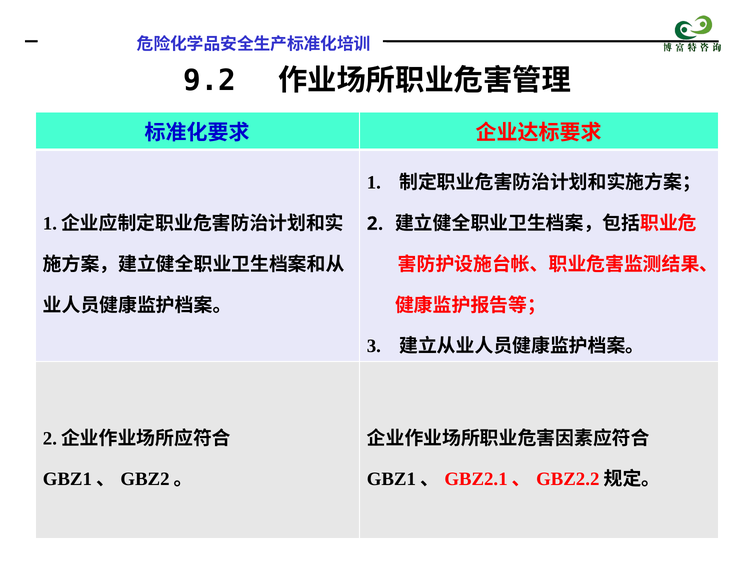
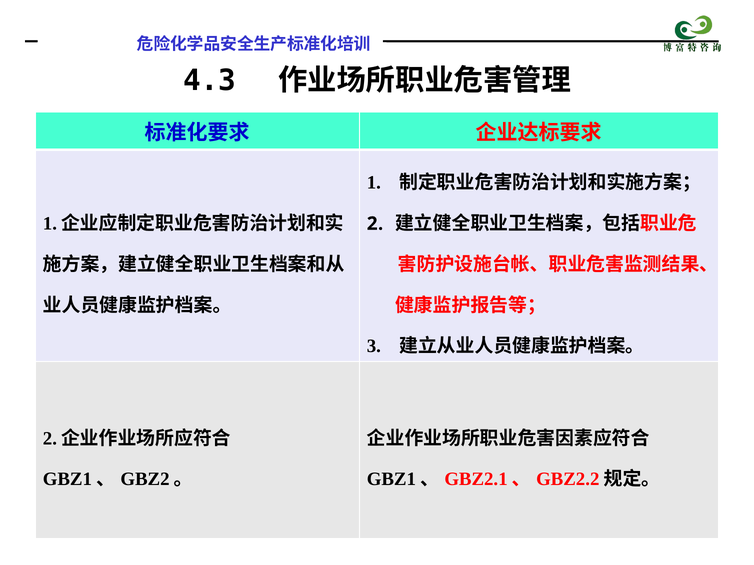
9.2: 9.2 -> 4.3 (209, 81)
